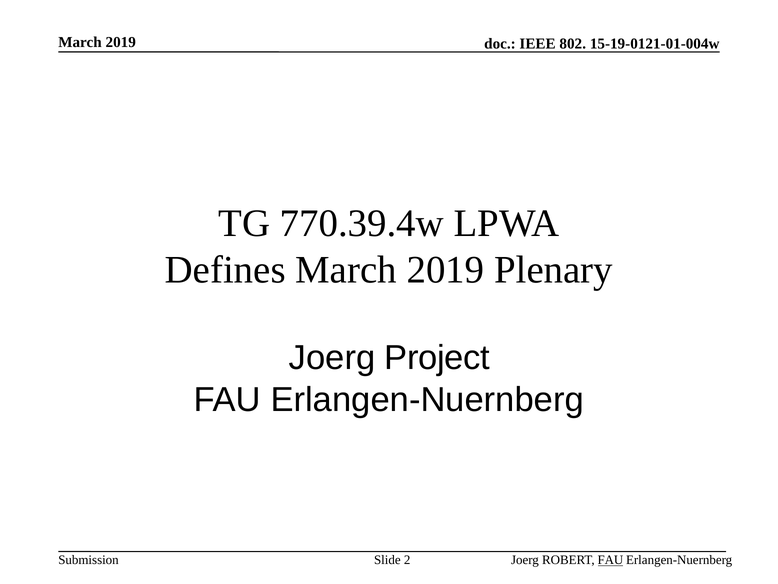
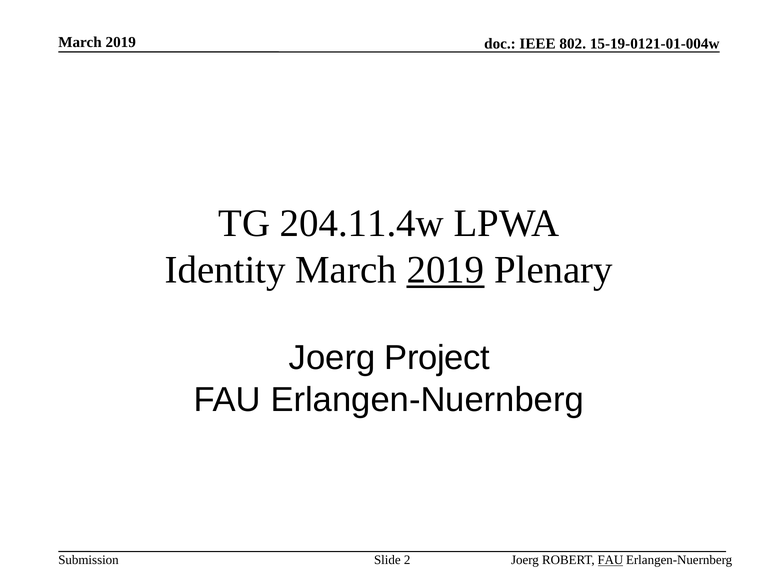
770.39.4w: 770.39.4w -> 204.11.4w (362, 223)
Defines: Defines -> Identity (225, 270)
2019 underline: none -> present (445, 270)
